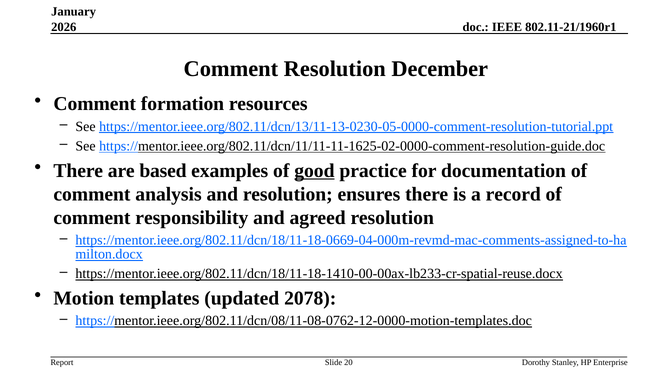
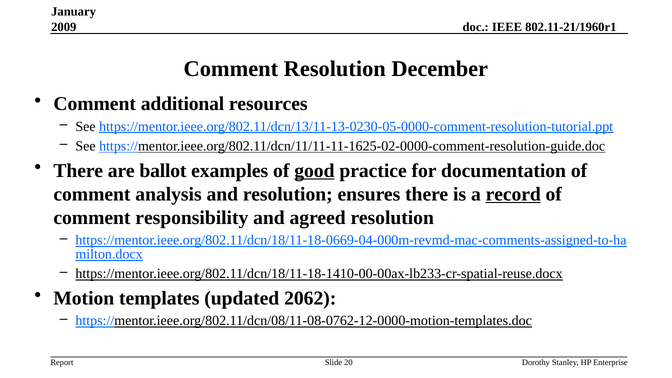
2026: 2026 -> 2009 (64, 27)
formation: formation -> additional (183, 104)
based: based -> ballot (163, 171)
record underline: none -> present (513, 194)
2078: 2078 -> 2062 (310, 298)
